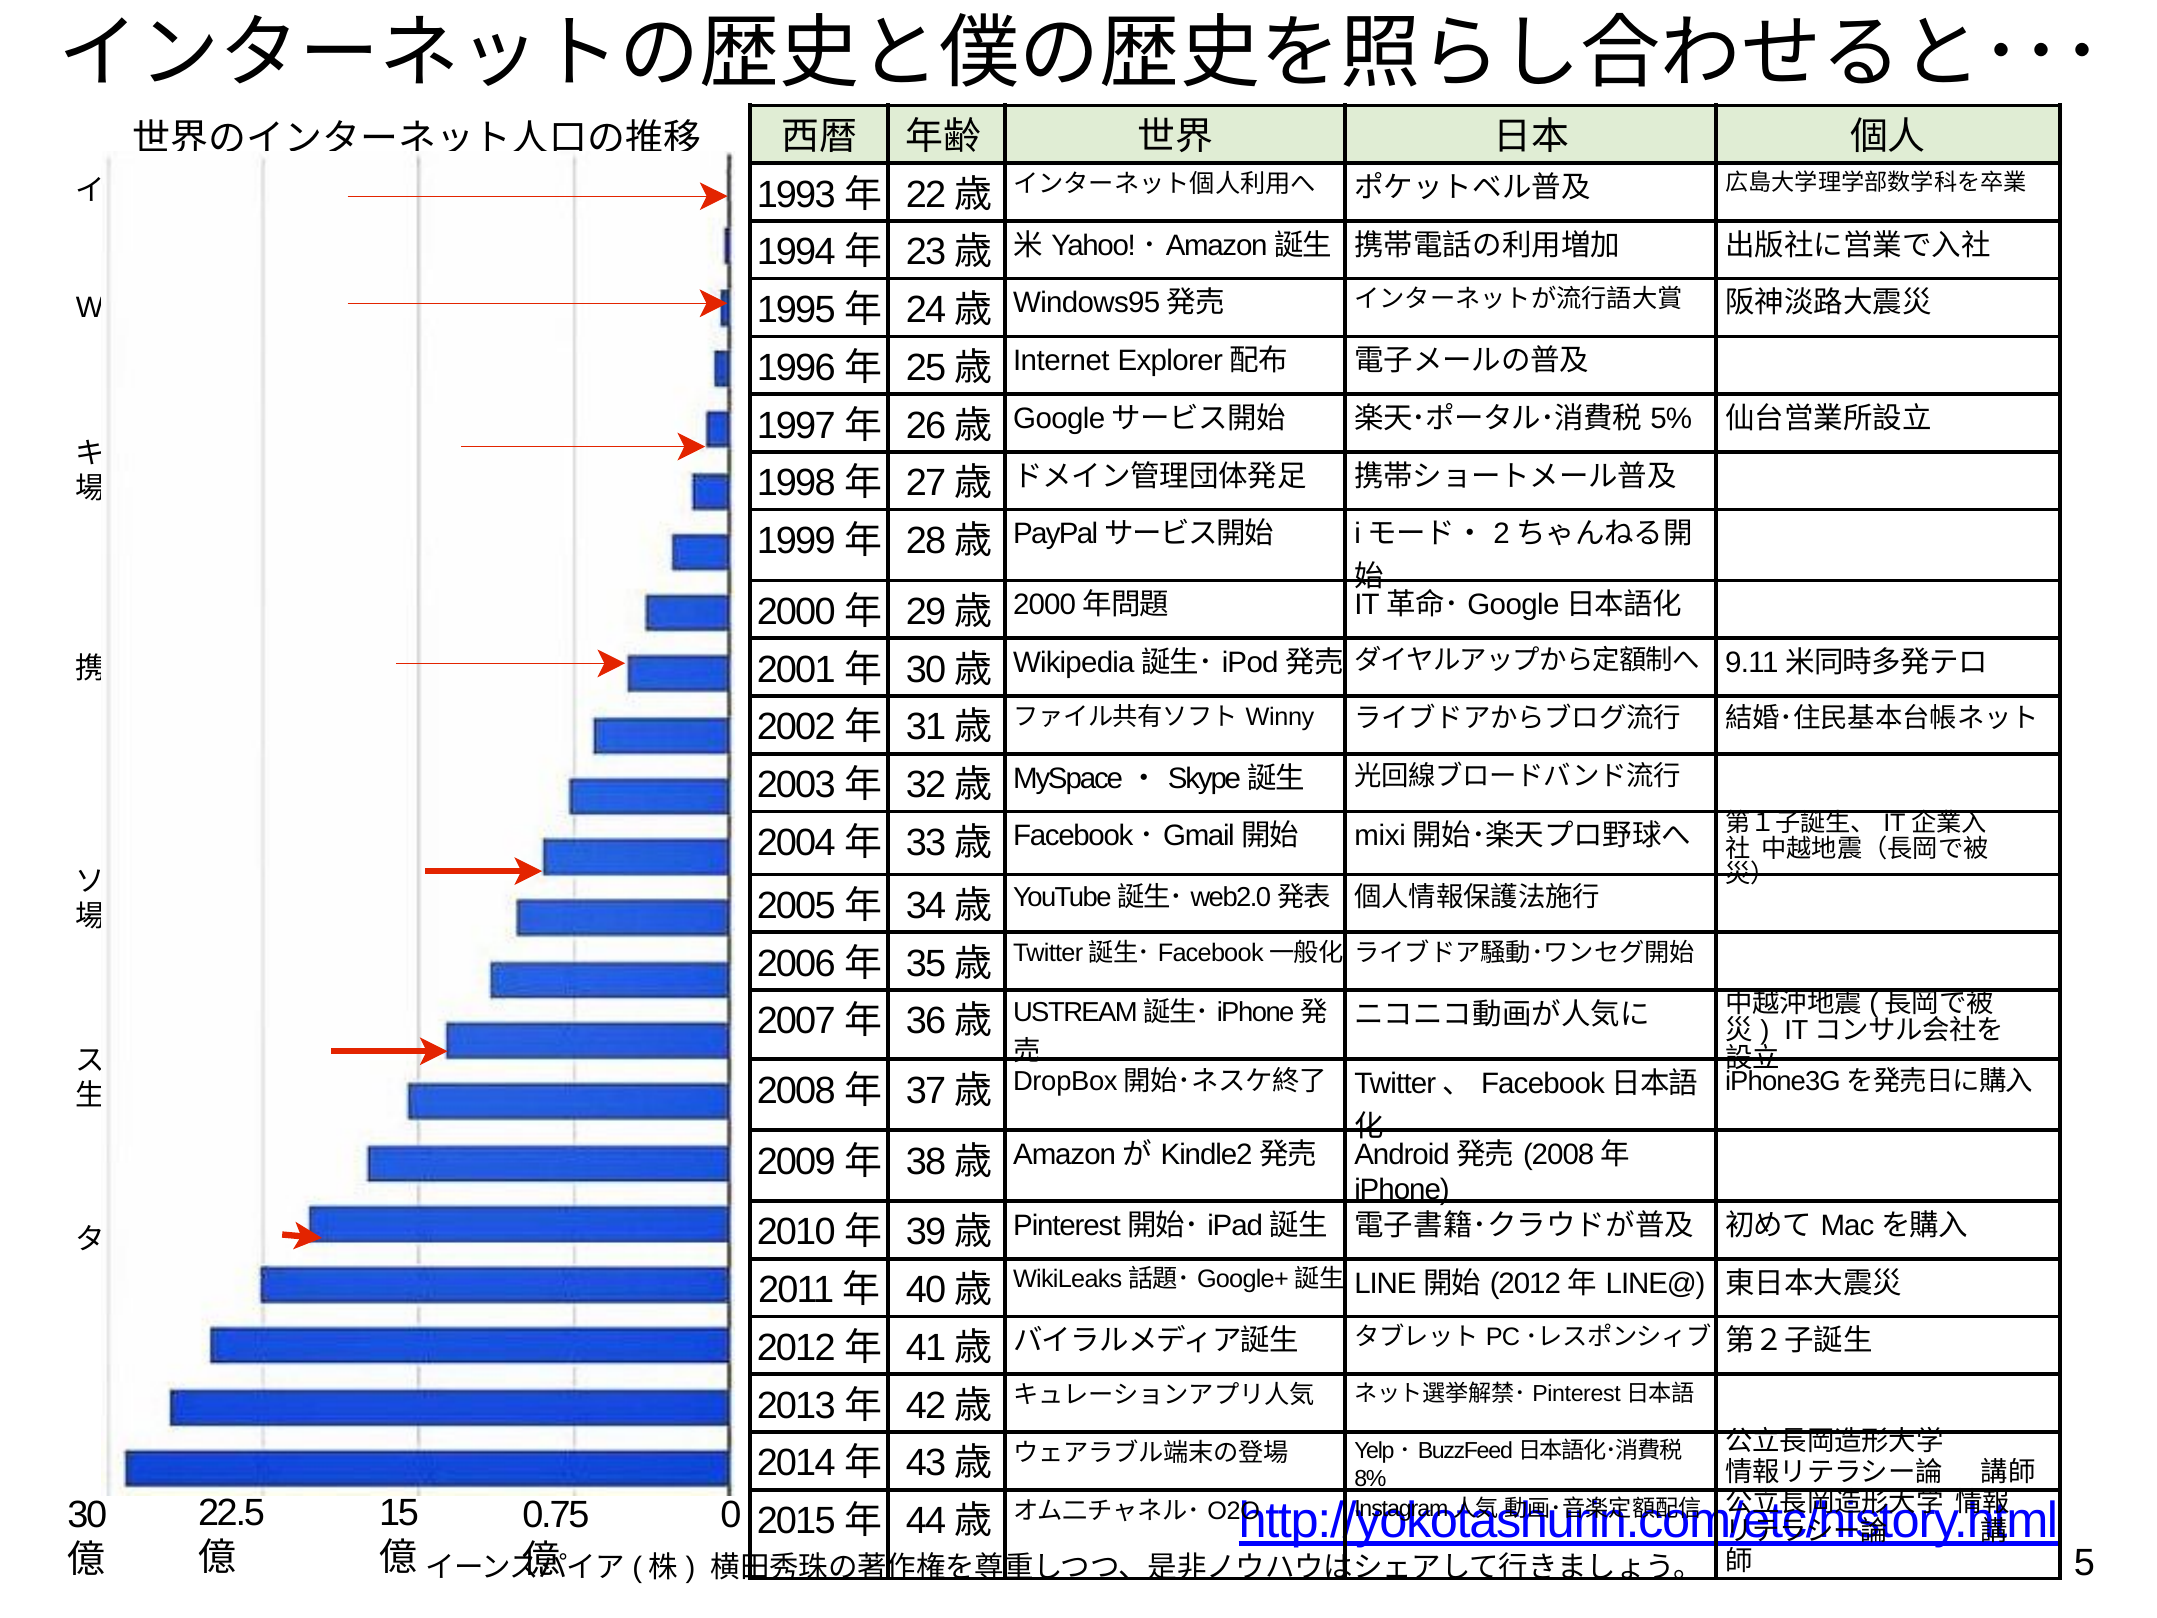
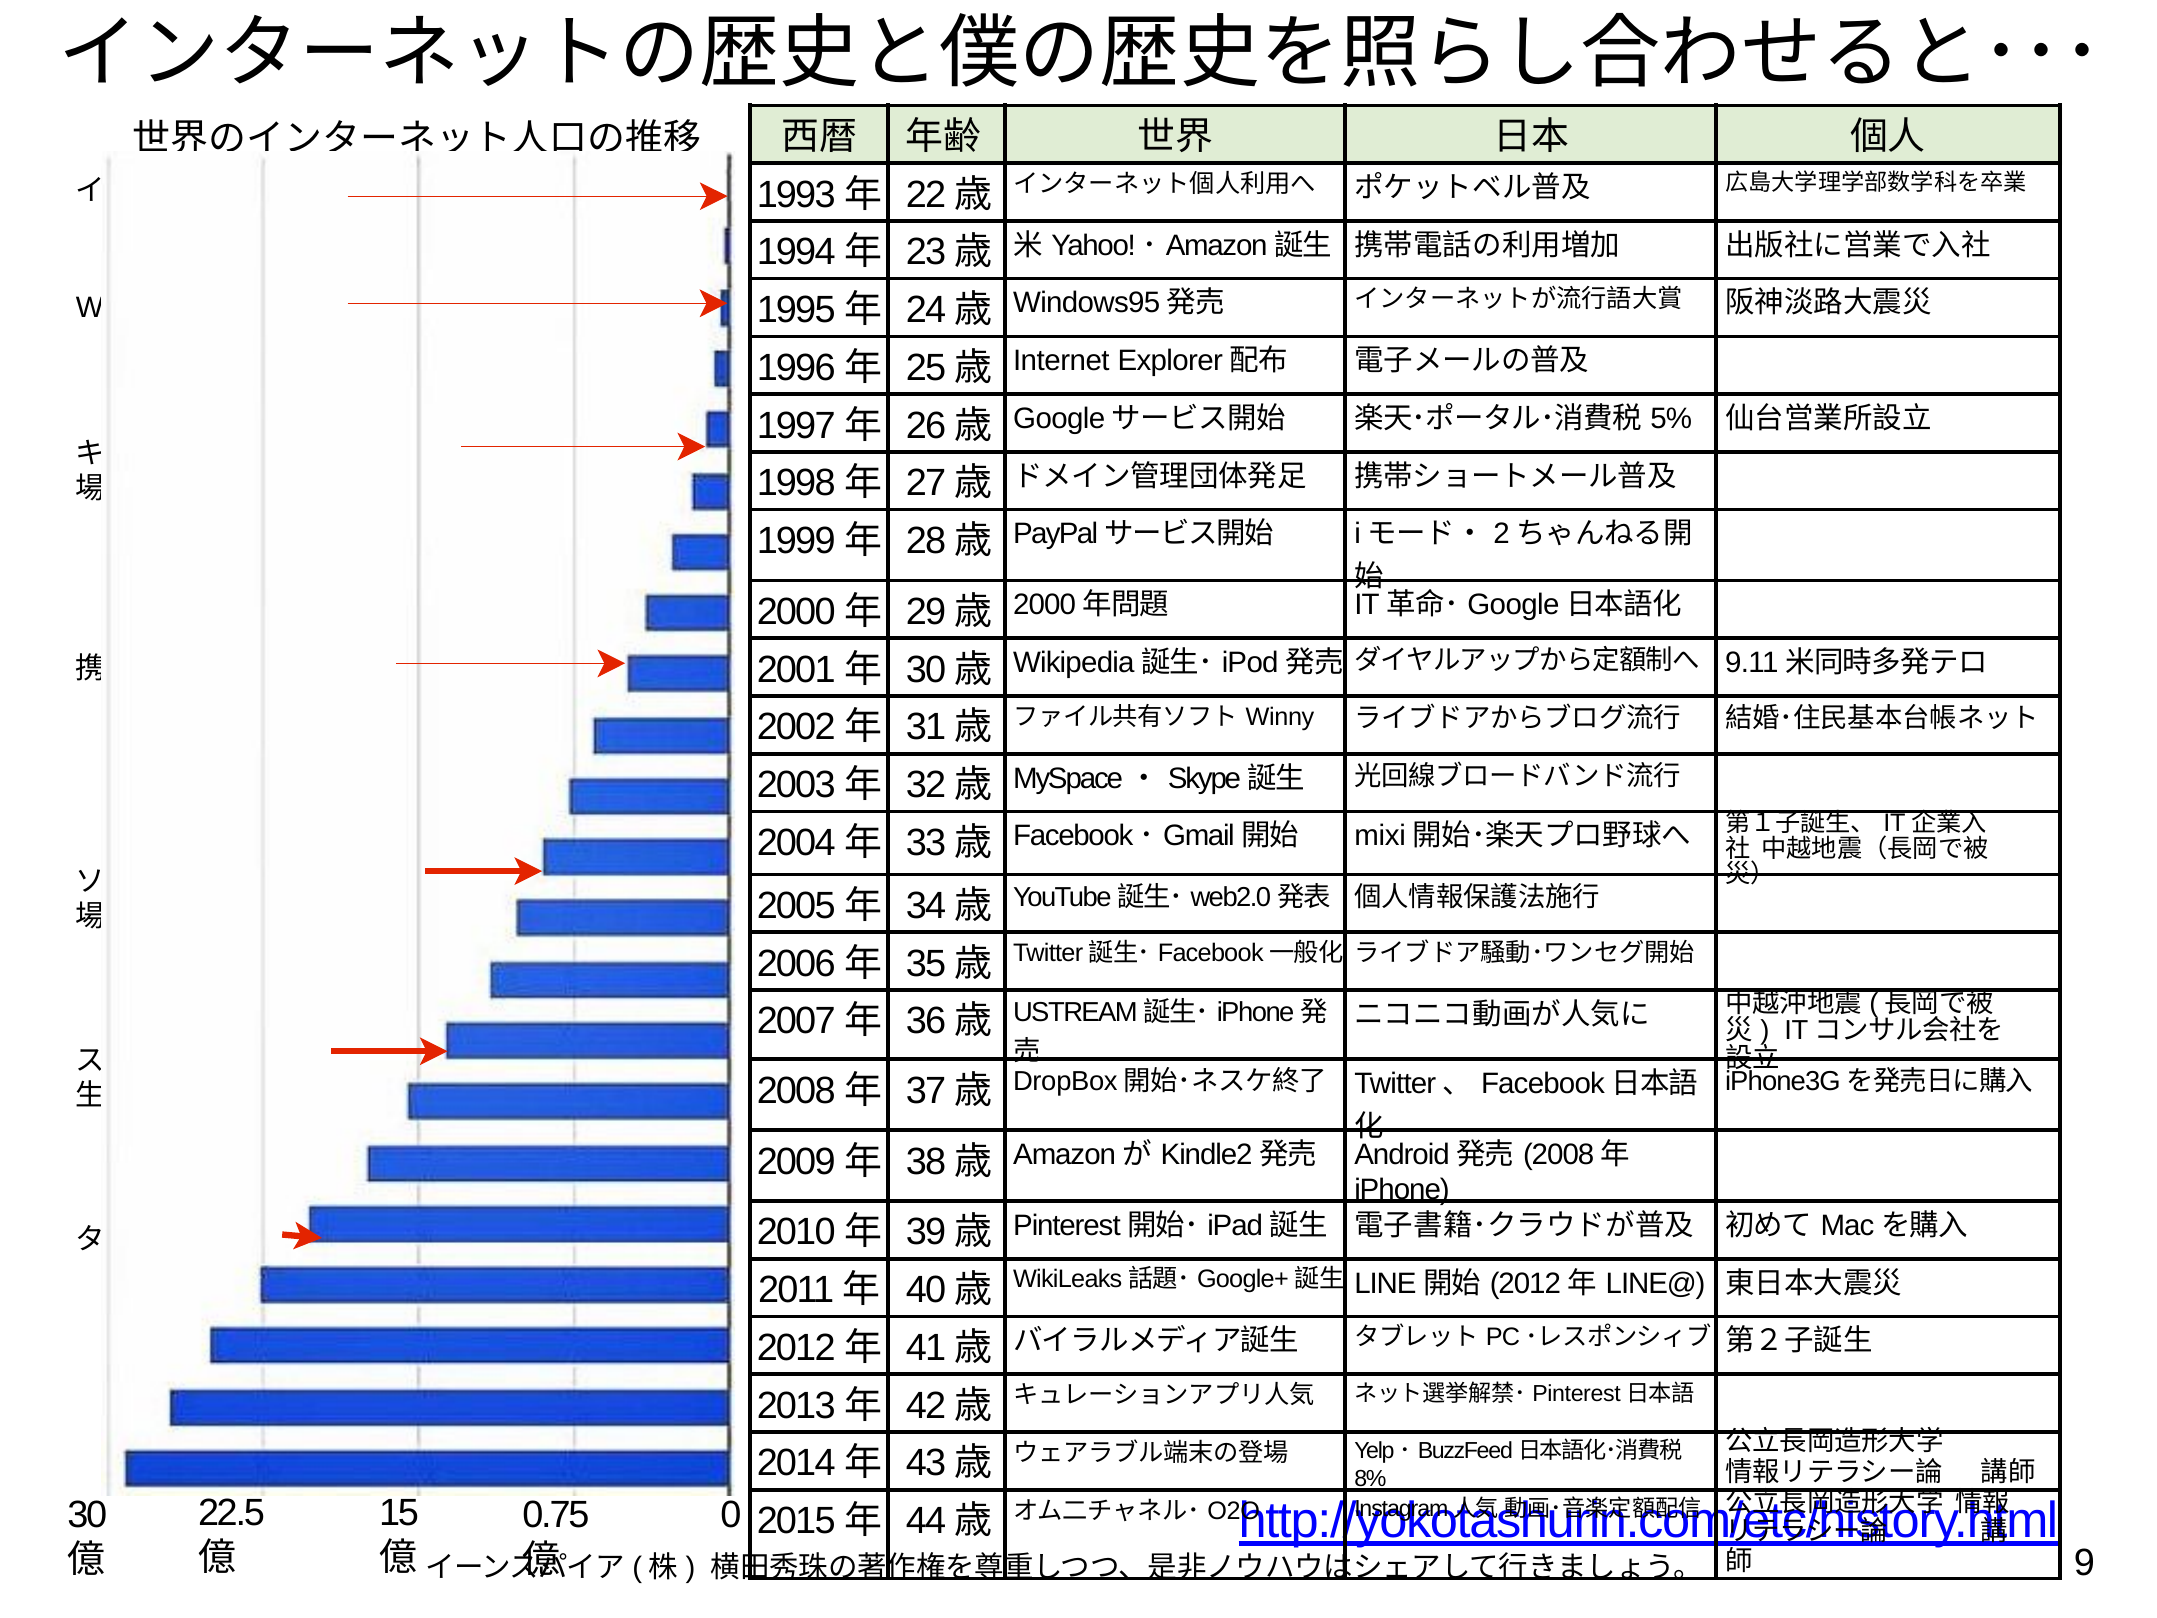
5: 5 -> 9 (2084, 1563)
